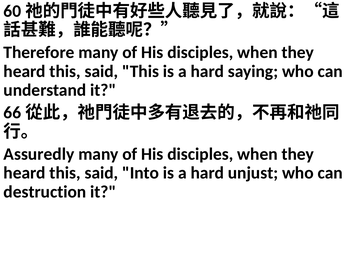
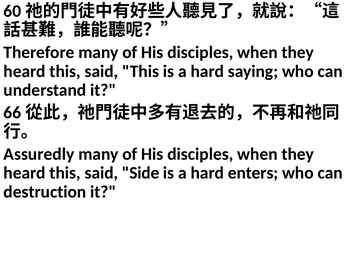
Into: Into -> Side (141, 173)
unjust: unjust -> enters (253, 173)
